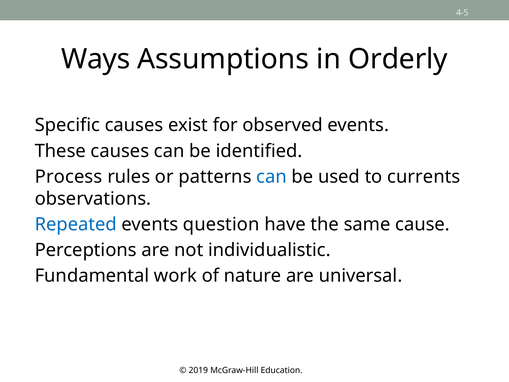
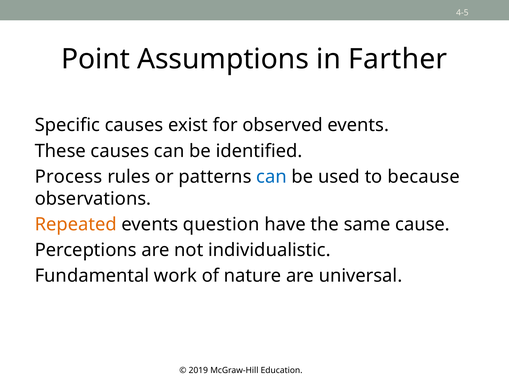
Ways: Ways -> Point (96, 59)
Orderly: Orderly -> Farther (398, 59)
currents: currents -> because (424, 177)
Repeated colour: blue -> orange (76, 224)
